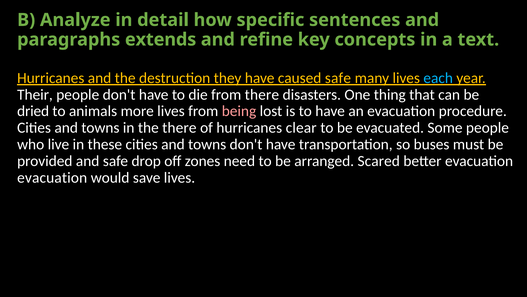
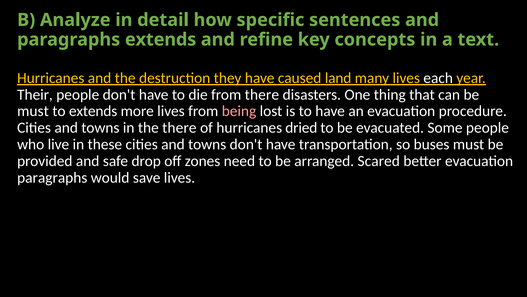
caused safe: safe -> land (338, 78)
each colour: light blue -> white (438, 78)
dried: dried -> must (33, 111)
to animals: animals -> extends (93, 111)
clear: clear -> dried (301, 128)
evacuation: evacuation -> paragraphs (52, 177)
